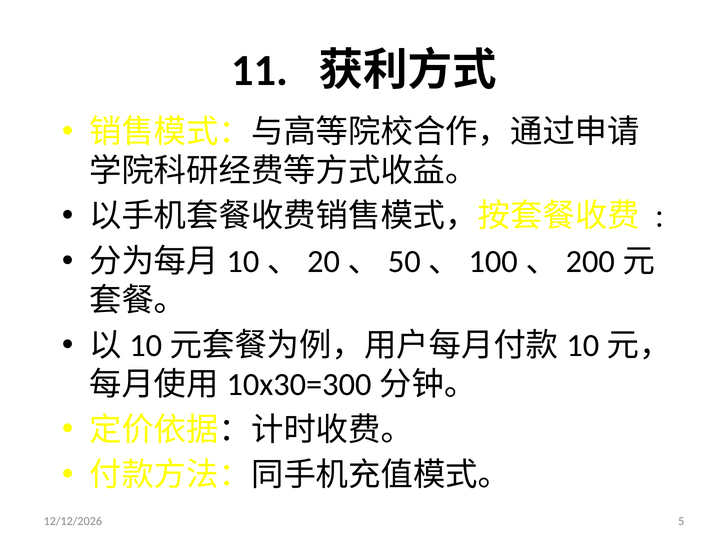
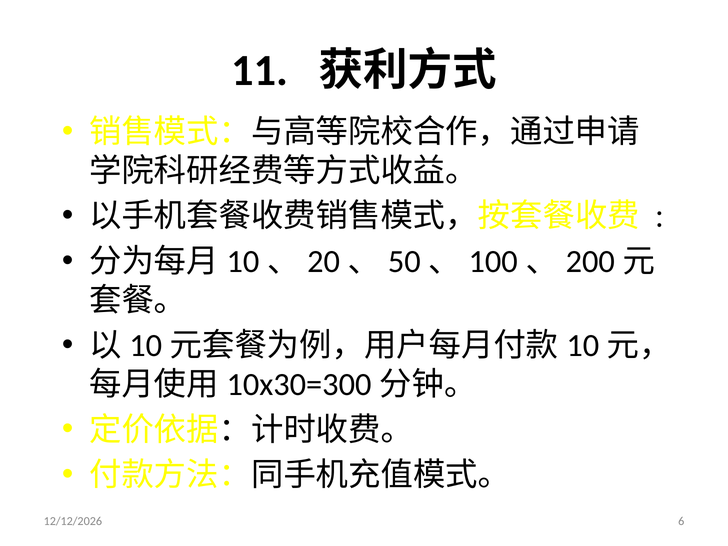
5: 5 -> 6 (681, 521)
